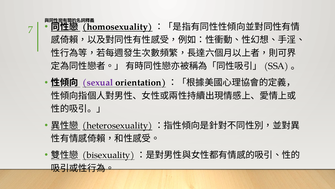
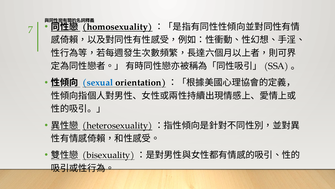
sexual colour: purple -> blue (98, 82)
